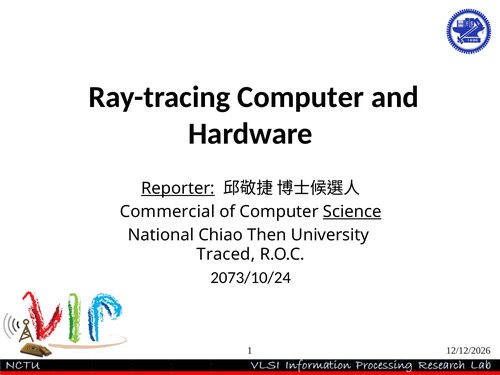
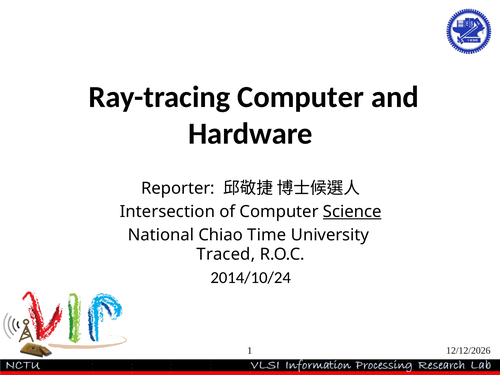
Reporter underline: present -> none (178, 188)
Commercial: Commercial -> Intersection (167, 212)
Then: Then -> Time (267, 235)
2073/10/24: 2073/10/24 -> 2014/10/24 (251, 278)
